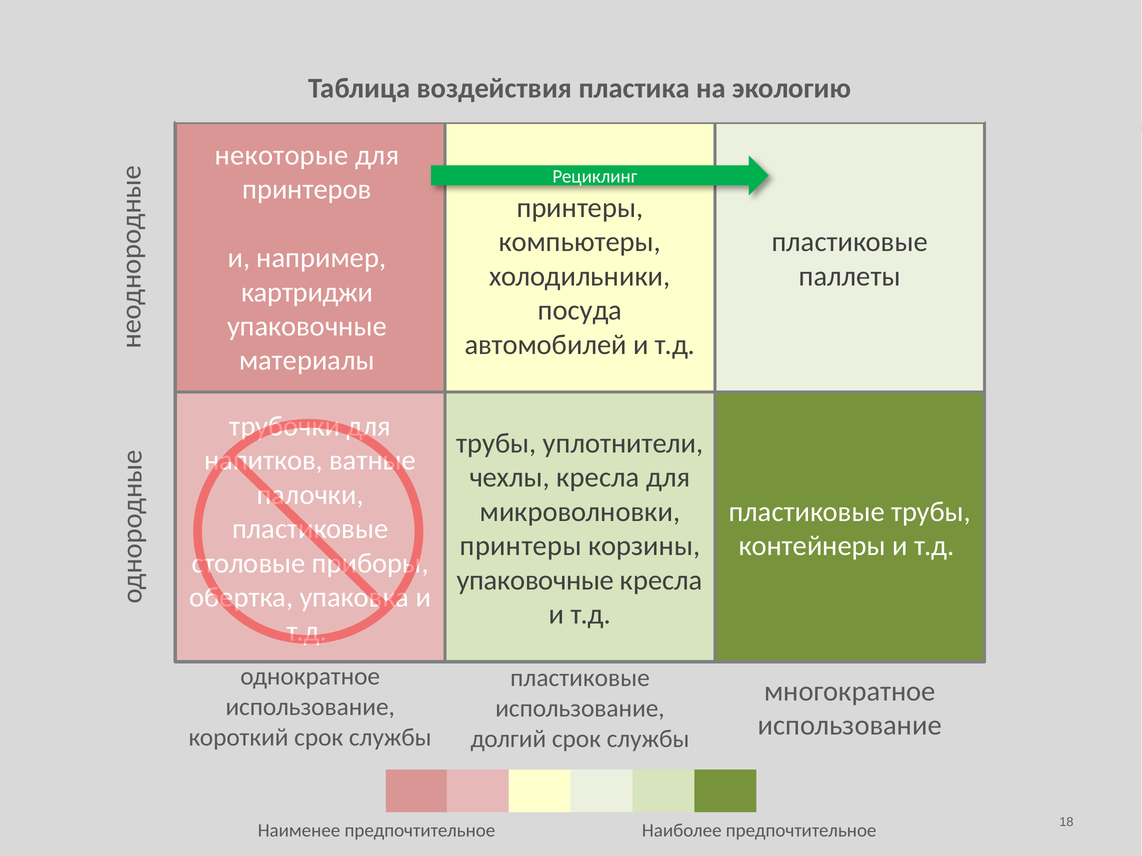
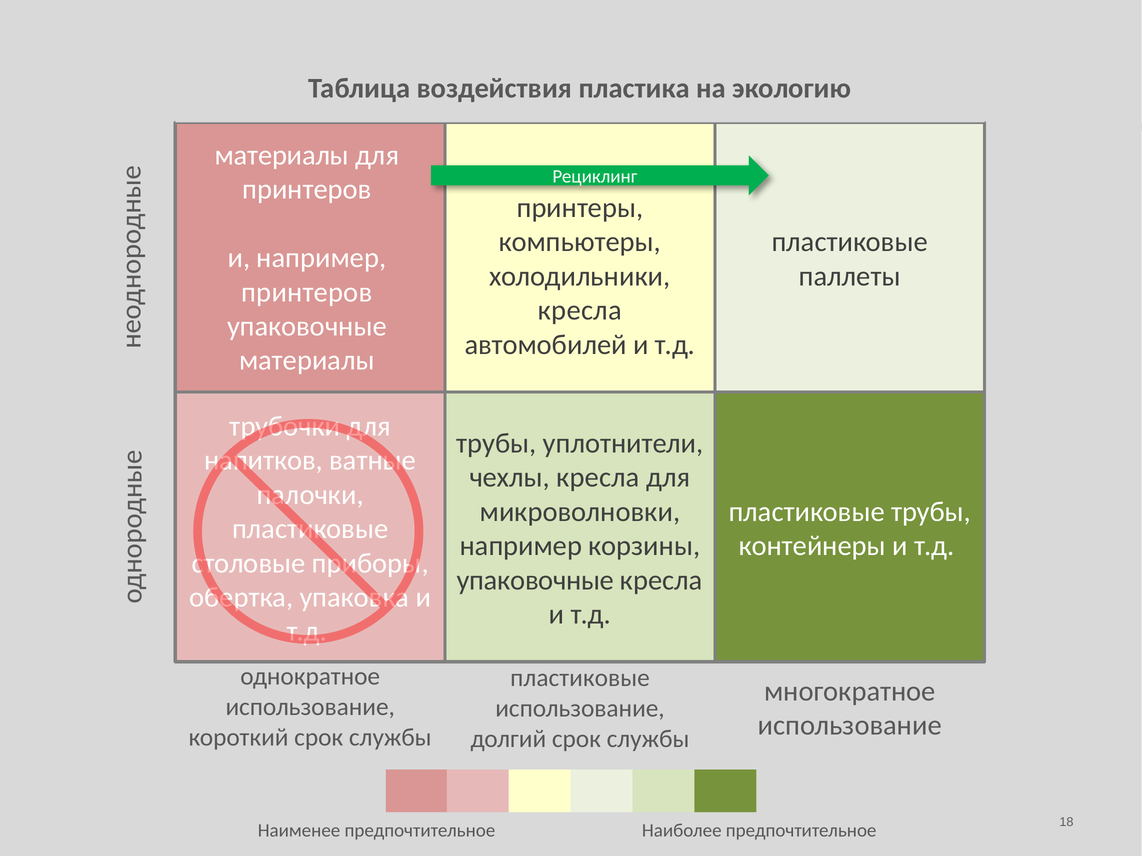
некоторые: некоторые -> материалы (282, 155)
картриджи: картриджи -> принтеров (307, 292)
посуда: посуда -> кресла (580, 311)
принтеры: принтеры -> например (521, 546)
